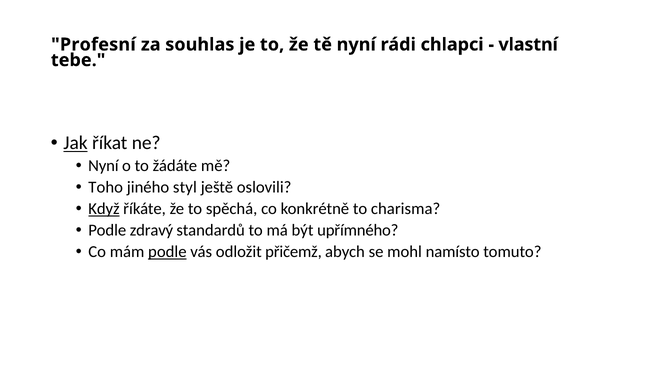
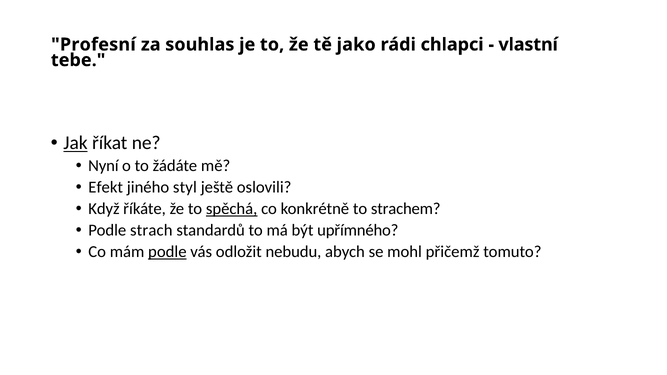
tě nyní: nyní -> jako (356, 45)
Toho: Toho -> Efekt (106, 188)
Když underline: present -> none (104, 209)
spěchá underline: none -> present (232, 209)
charisma: charisma -> strachem (406, 209)
zdravý: zdravý -> strach (151, 230)
přičemž: přičemž -> nebudu (293, 252)
namísto: namísto -> přičemž (453, 252)
